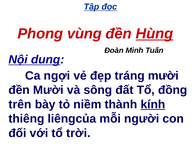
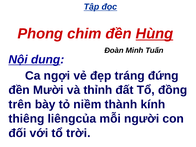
vùng: vùng -> chim (84, 34)
tráng mười: mười -> đứng (163, 76)
sông: sông -> thỉnh (98, 90)
kính underline: present -> none (153, 104)
